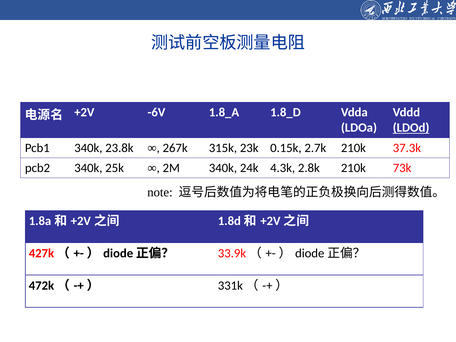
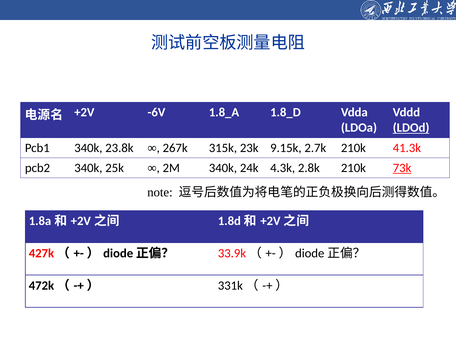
0.15k: 0.15k -> 9.15k (286, 148)
37.3k: 37.3k -> 41.3k (407, 148)
73k underline: none -> present (402, 168)
